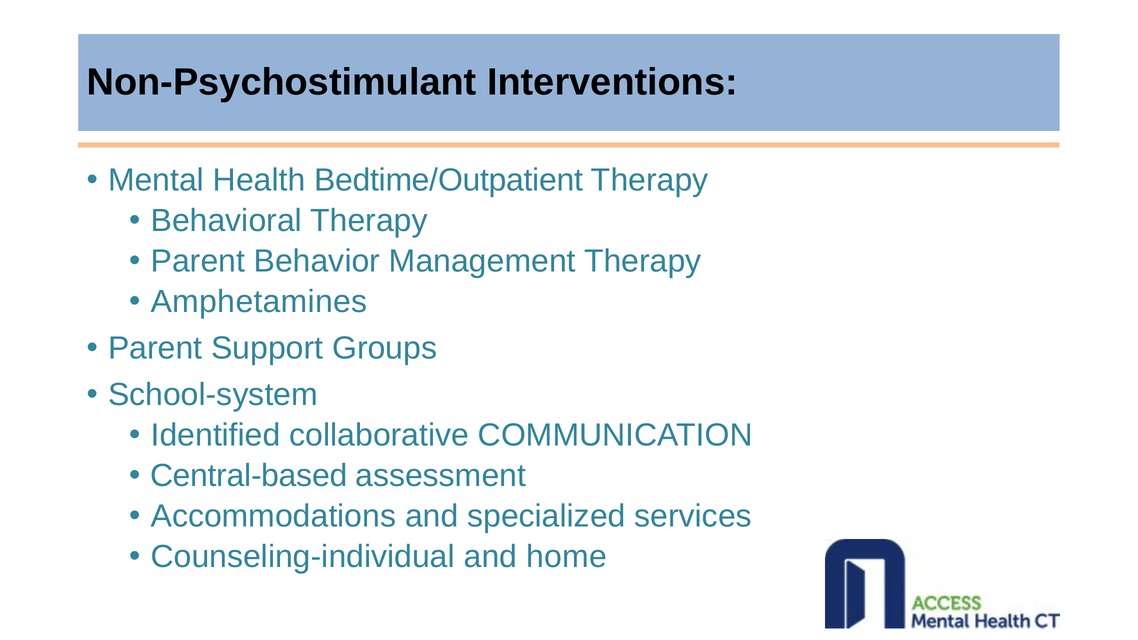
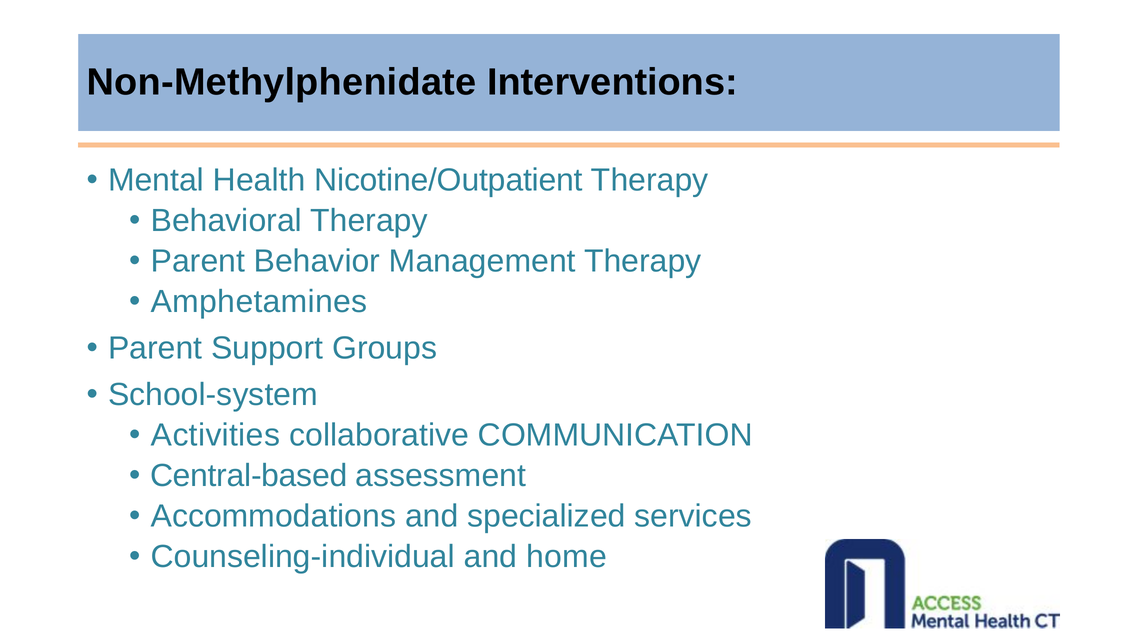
Non-Psychostimulant: Non-Psychostimulant -> Non-Methylphenidate (282, 82)
Bedtime/Outpatient: Bedtime/Outpatient -> Nicotine/Outpatient (449, 180)
Identified: Identified -> Activities (215, 435)
